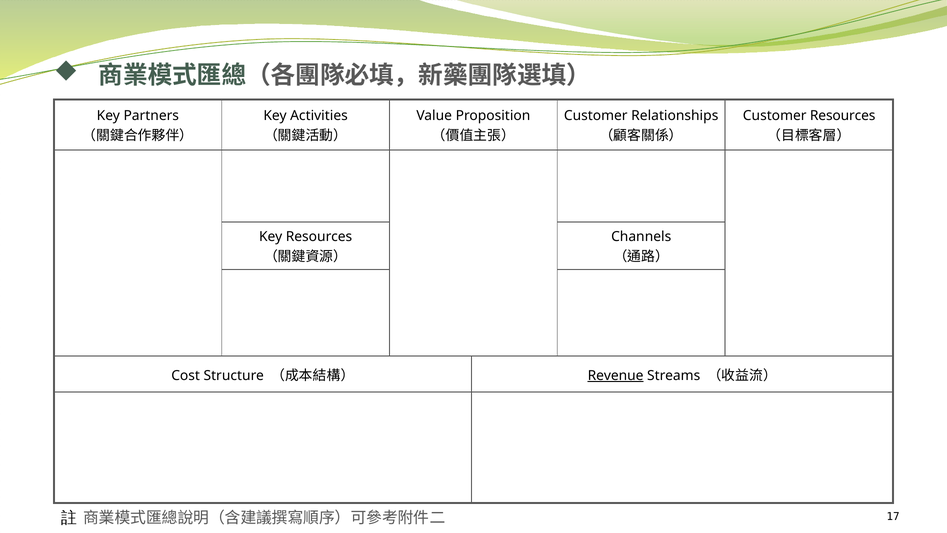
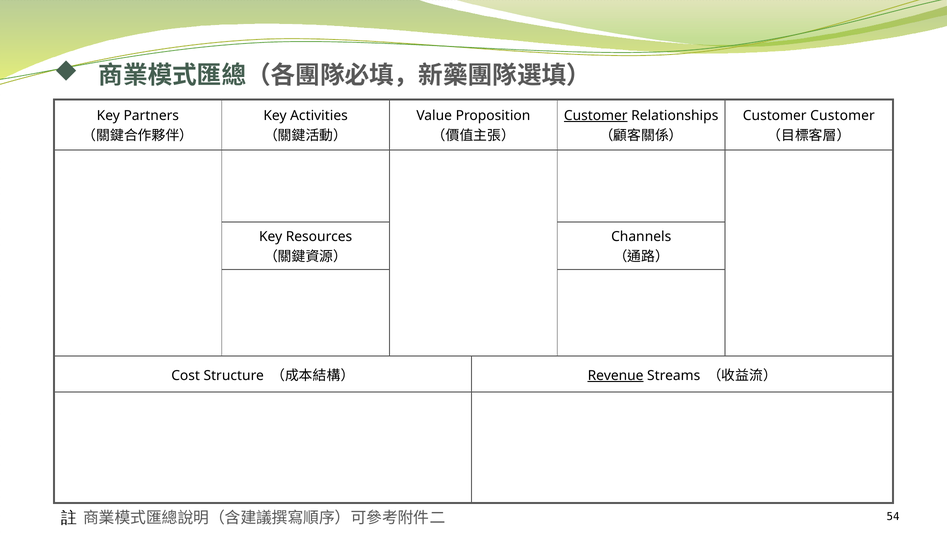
Customer underline: none -> present (596, 115)
Customer Resources: Resources -> Customer (843, 115)
17: 17 -> 54 (893, 516)
